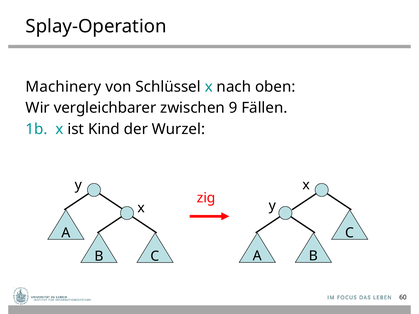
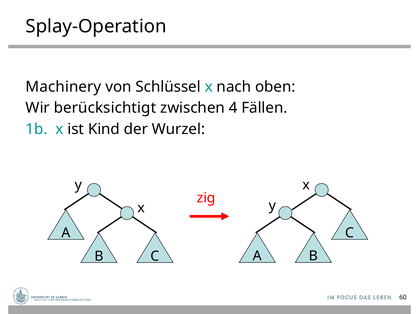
vergleichbarer: vergleichbarer -> berücksichtigt (105, 108)
9: 9 -> 4 (233, 108)
